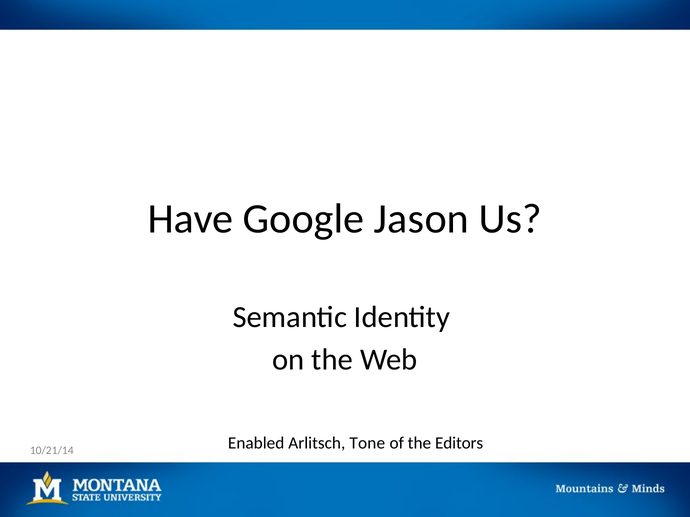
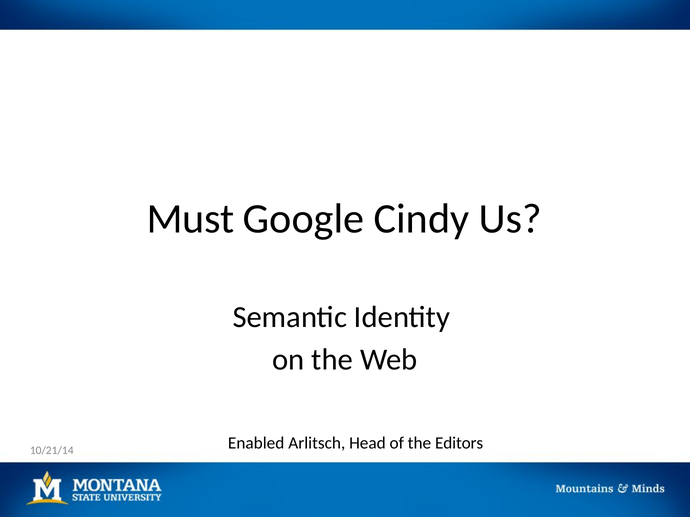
Have: Have -> Must (191, 219)
Jason: Jason -> Cindy (422, 219)
Tone: Tone -> Head (367, 443)
